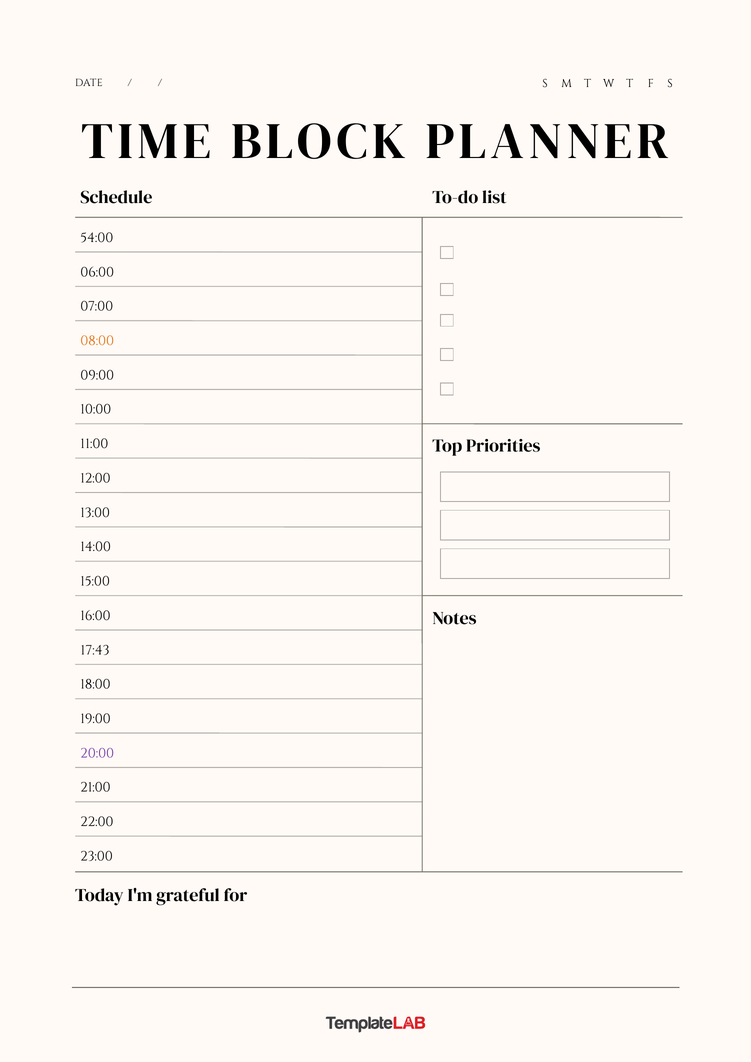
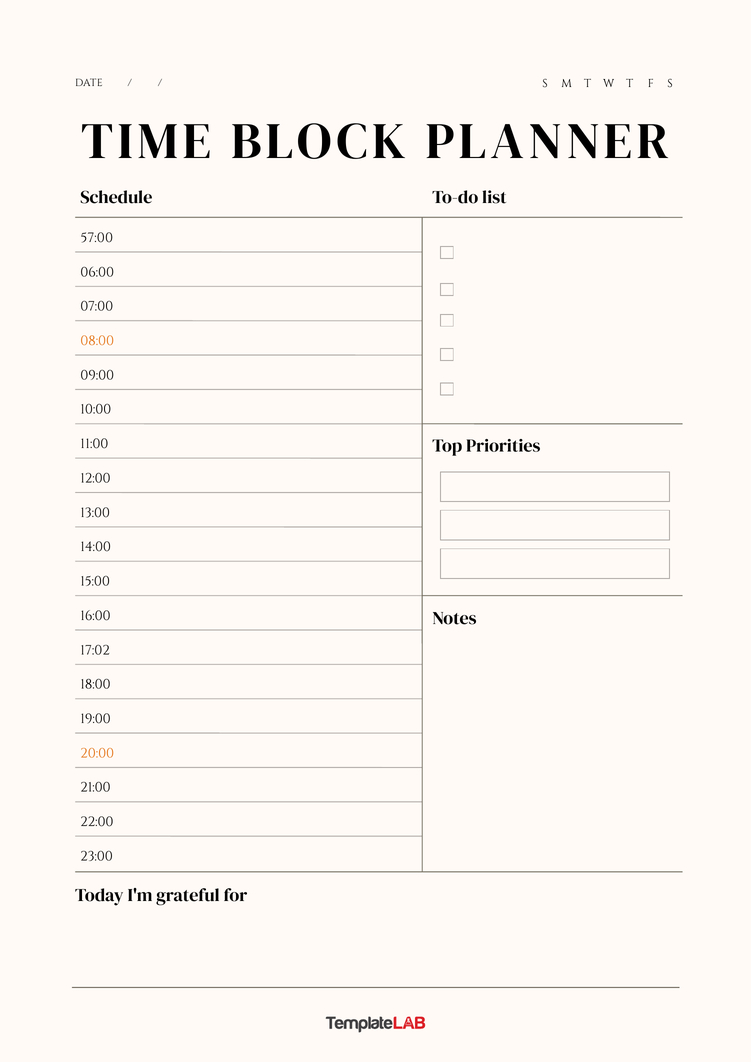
54:00: 54:00 -> 57:00 (97, 238)
17:43: 17:43 -> 17:02 (95, 651)
20:00 colour: purple -> orange (97, 754)
